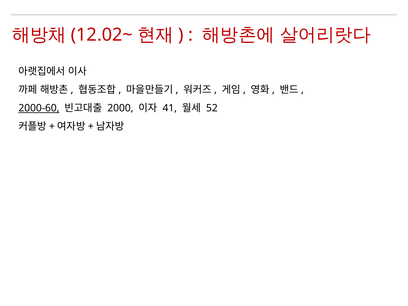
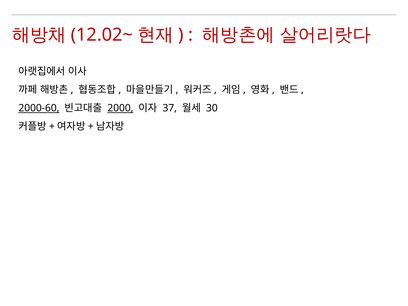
2000 underline: none -> present (120, 108)
41: 41 -> 37 (170, 108)
52: 52 -> 30 (212, 108)
